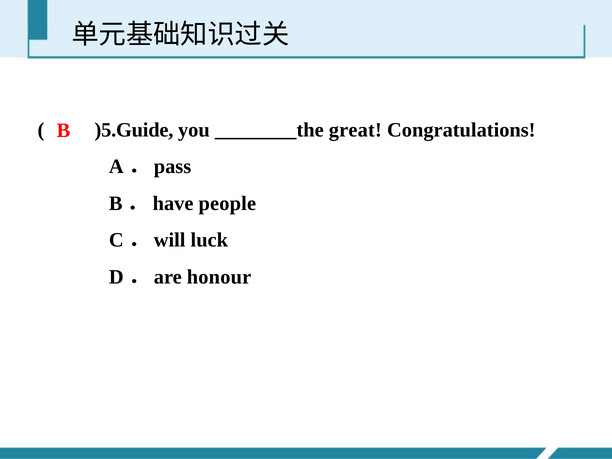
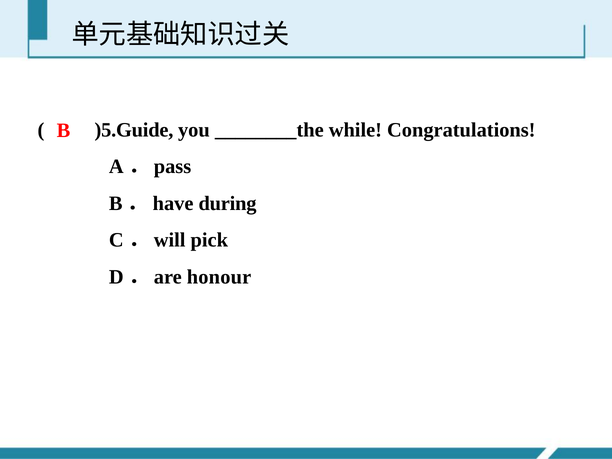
great: great -> while (355, 130)
people: people -> during (228, 203)
luck: luck -> pick (209, 240)
